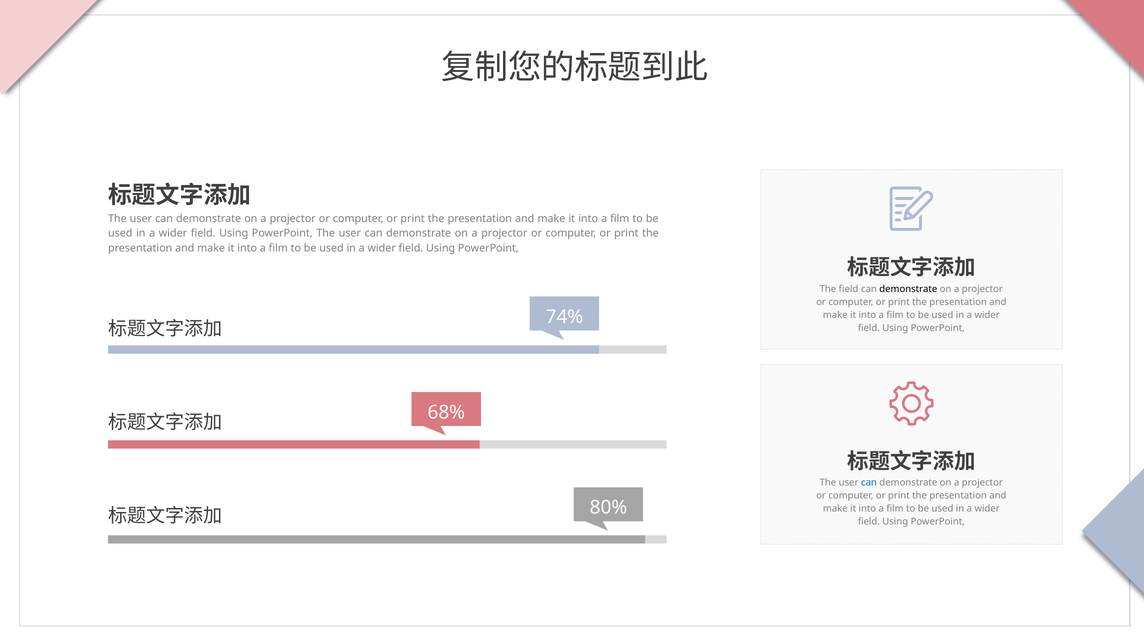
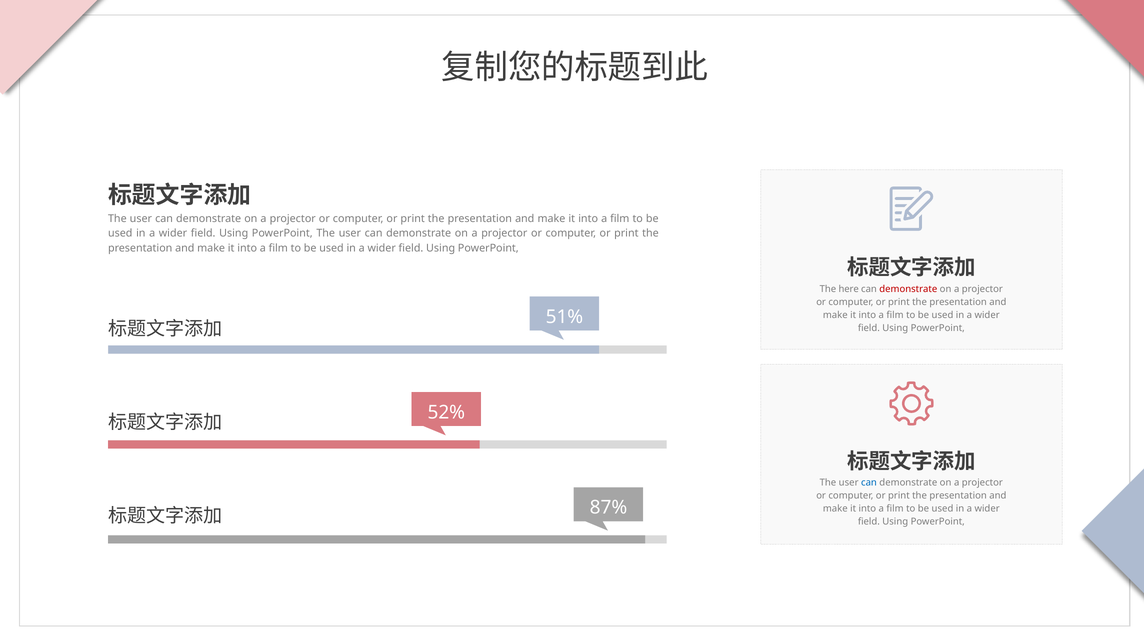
The field: field -> here (849, 289)
demonstrate colour: black -> red (908, 289)
74%: 74% -> 51% (564, 317)
68%: 68% -> 52% (446, 413)
80%: 80% -> 87% (608, 508)
